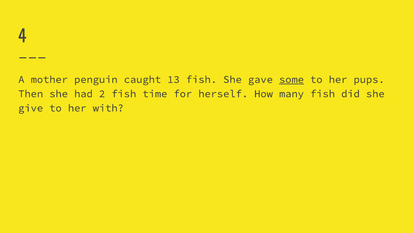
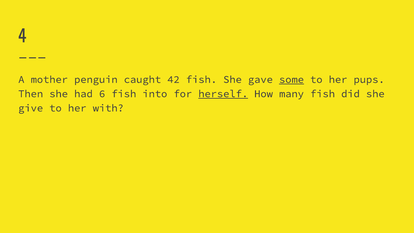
13: 13 -> 42 (174, 79)
2: 2 -> 6 (102, 94)
time: time -> into (155, 94)
herself underline: none -> present (223, 94)
